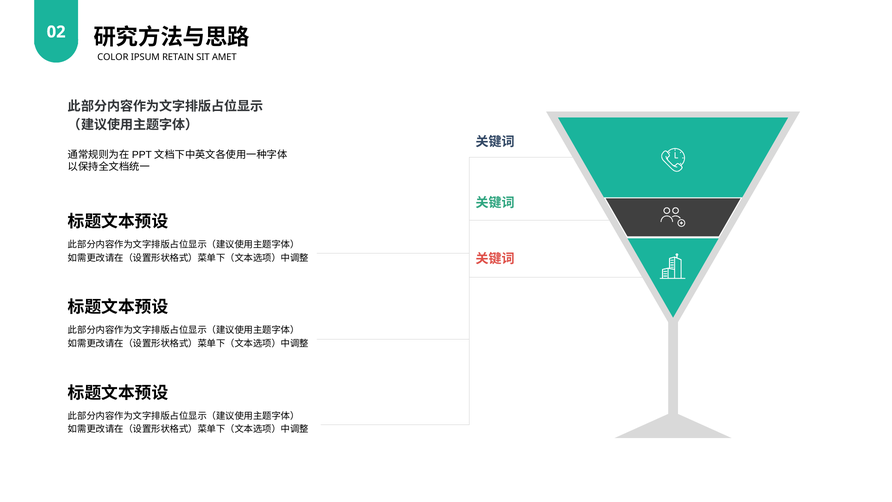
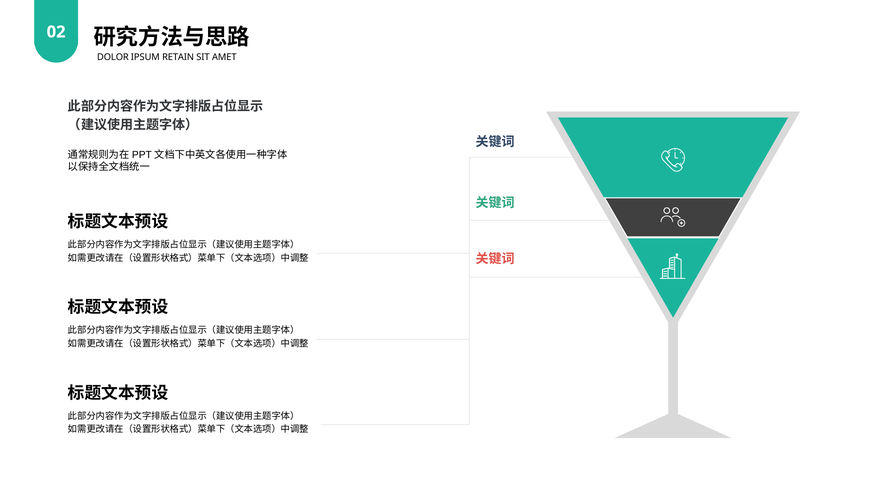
COLOR: COLOR -> DOLOR (113, 57)
